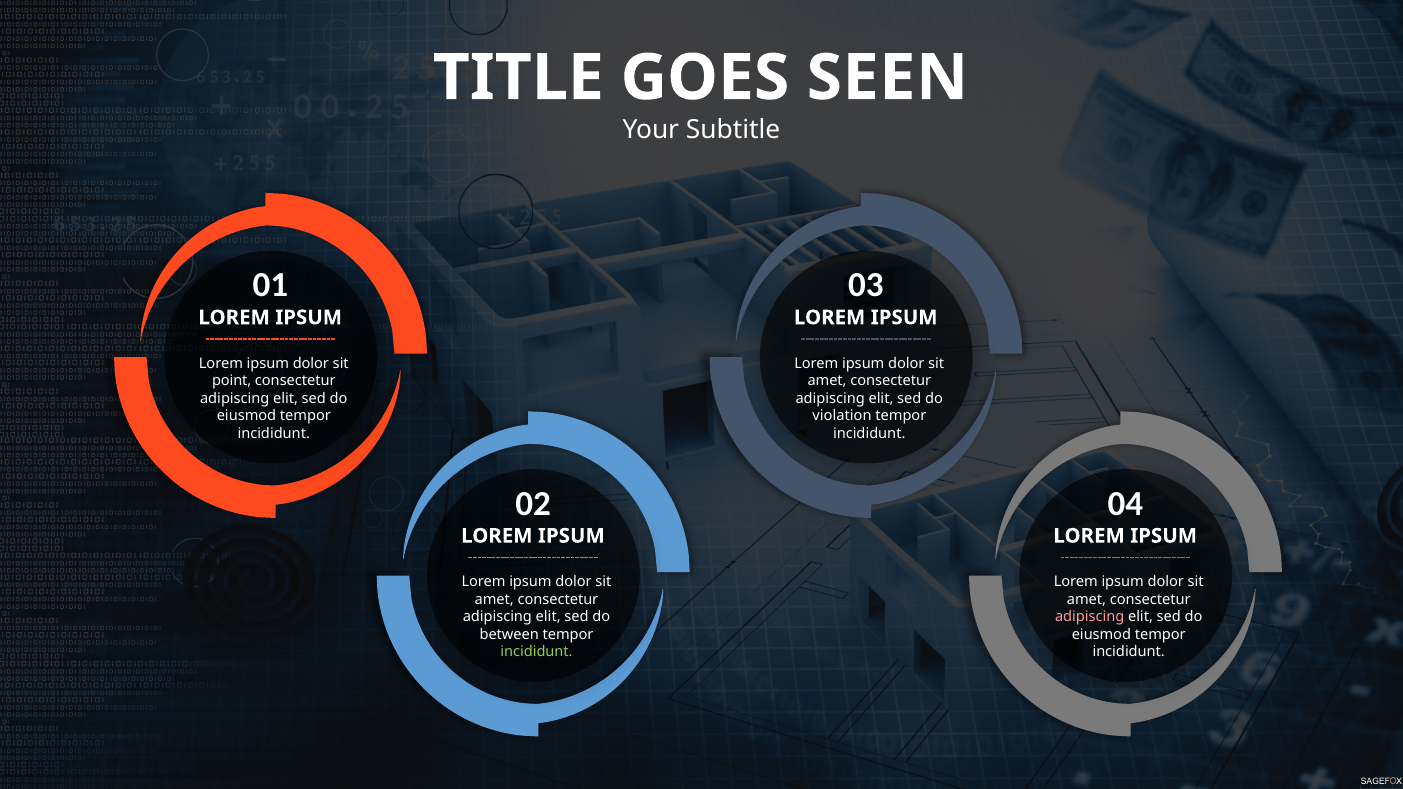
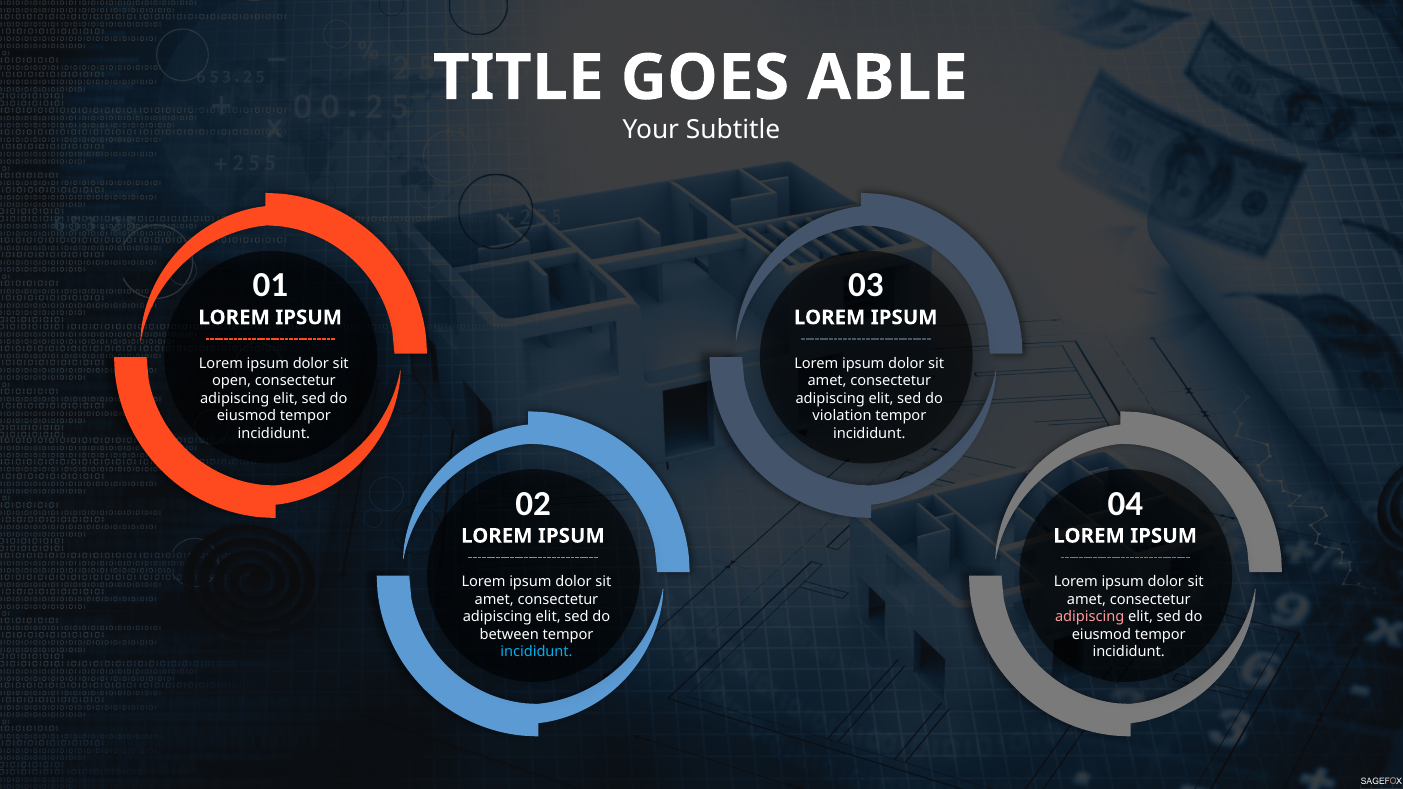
SEEN: SEEN -> ABLE (887, 78)
point: point -> open (232, 381)
incididunt colour: light green -> light blue (536, 652)
